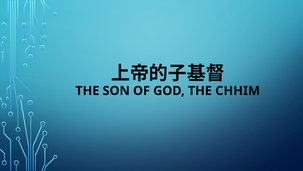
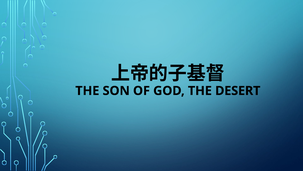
CHHIM: CHHIM -> DESERT (238, 91)
